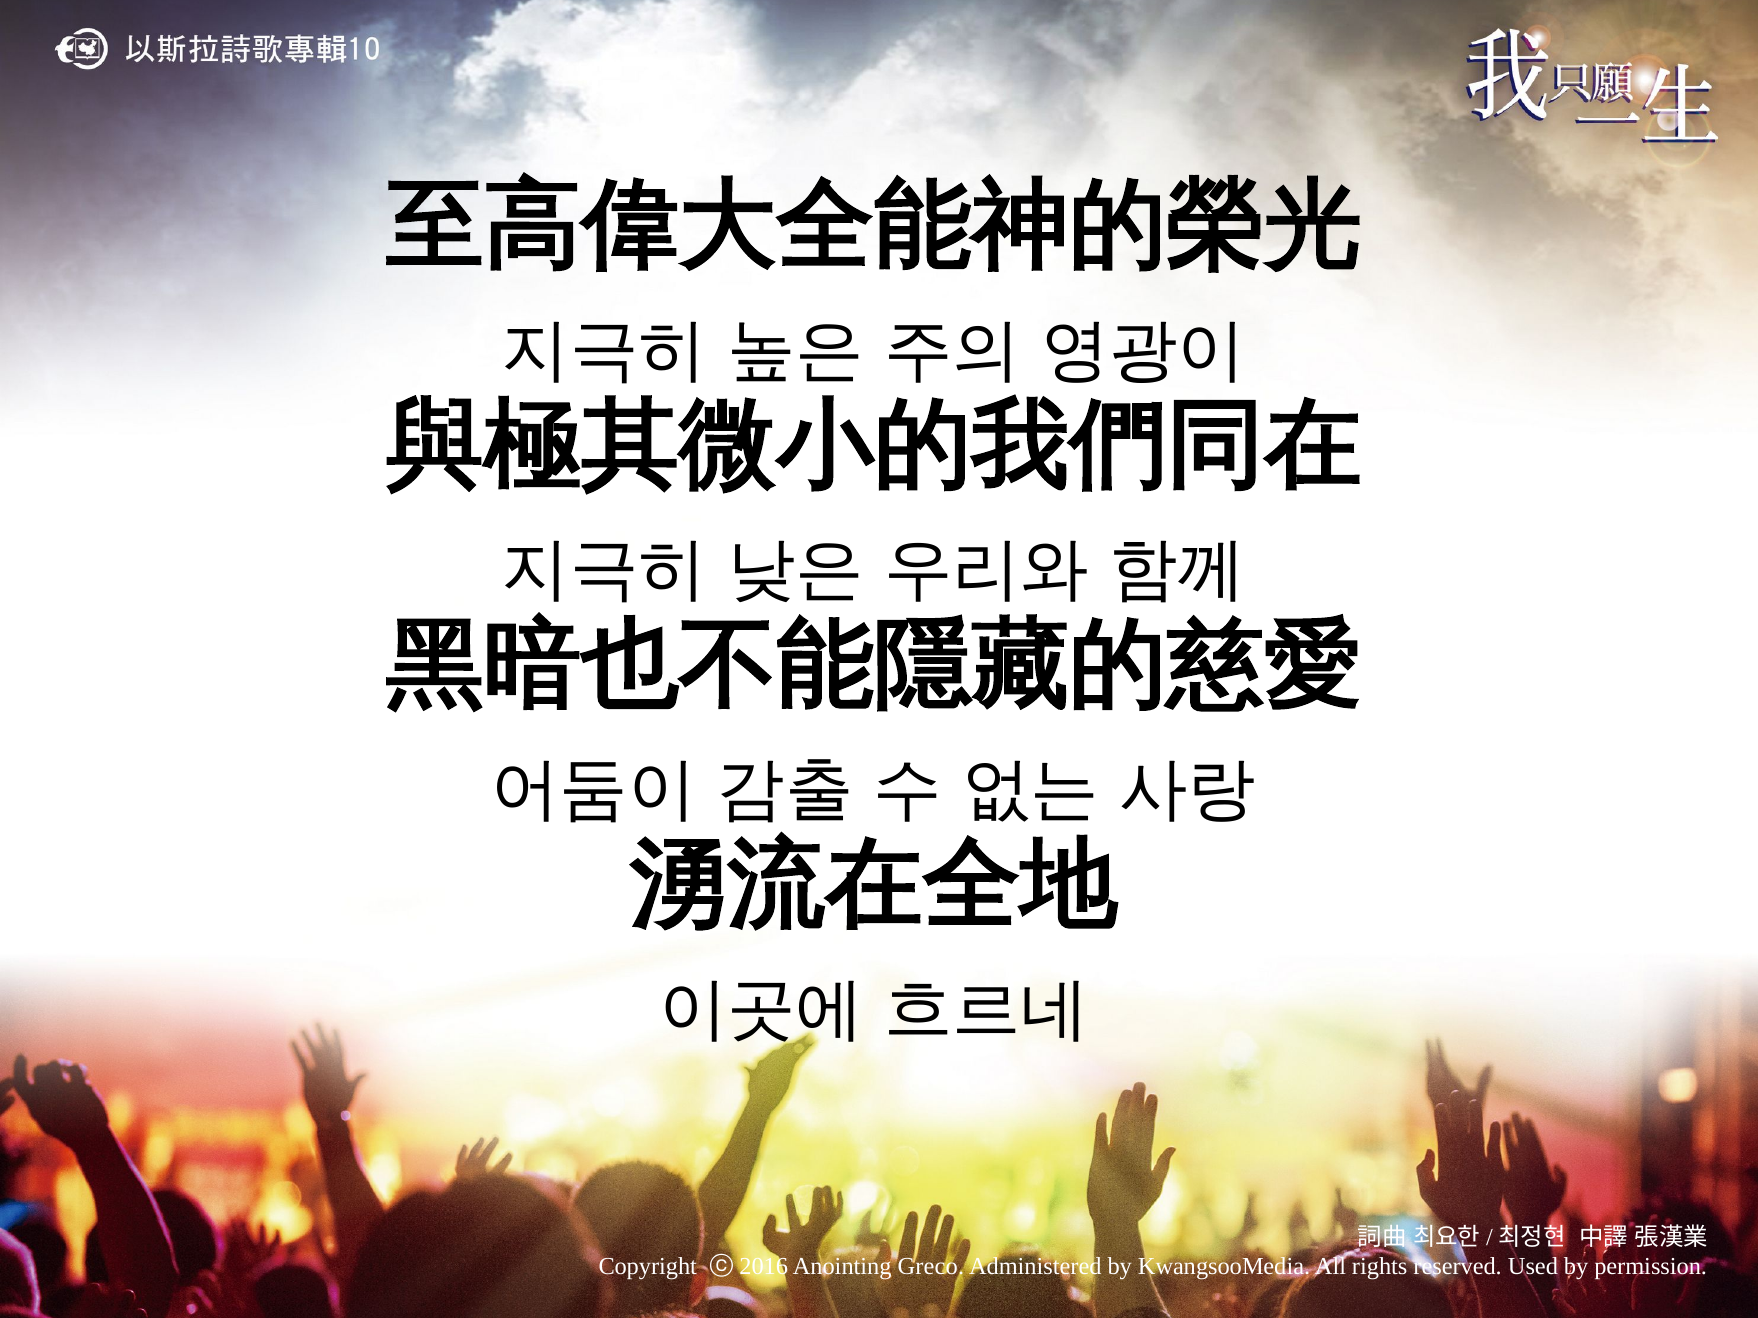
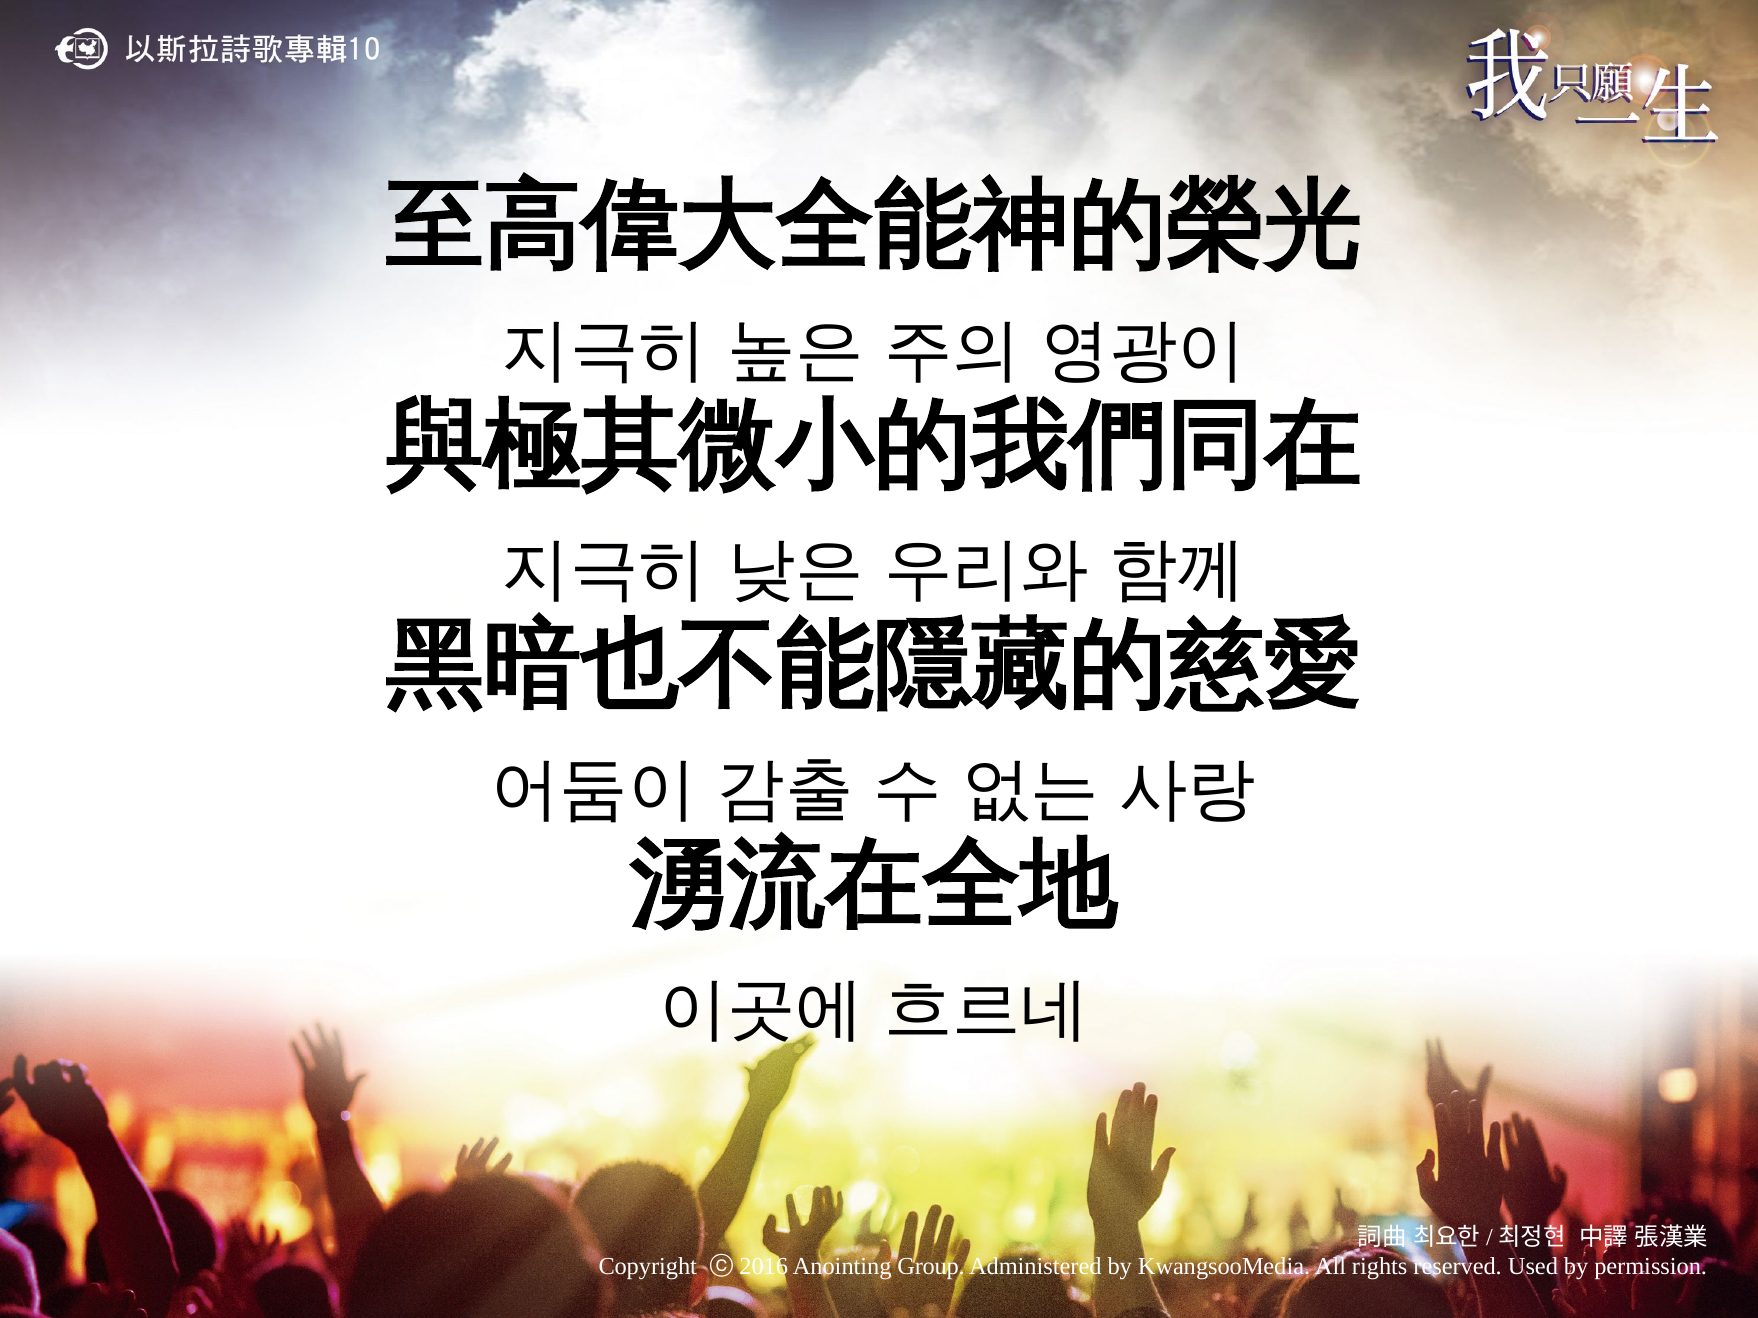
Greco: Greco -> Group (931, 1267)
